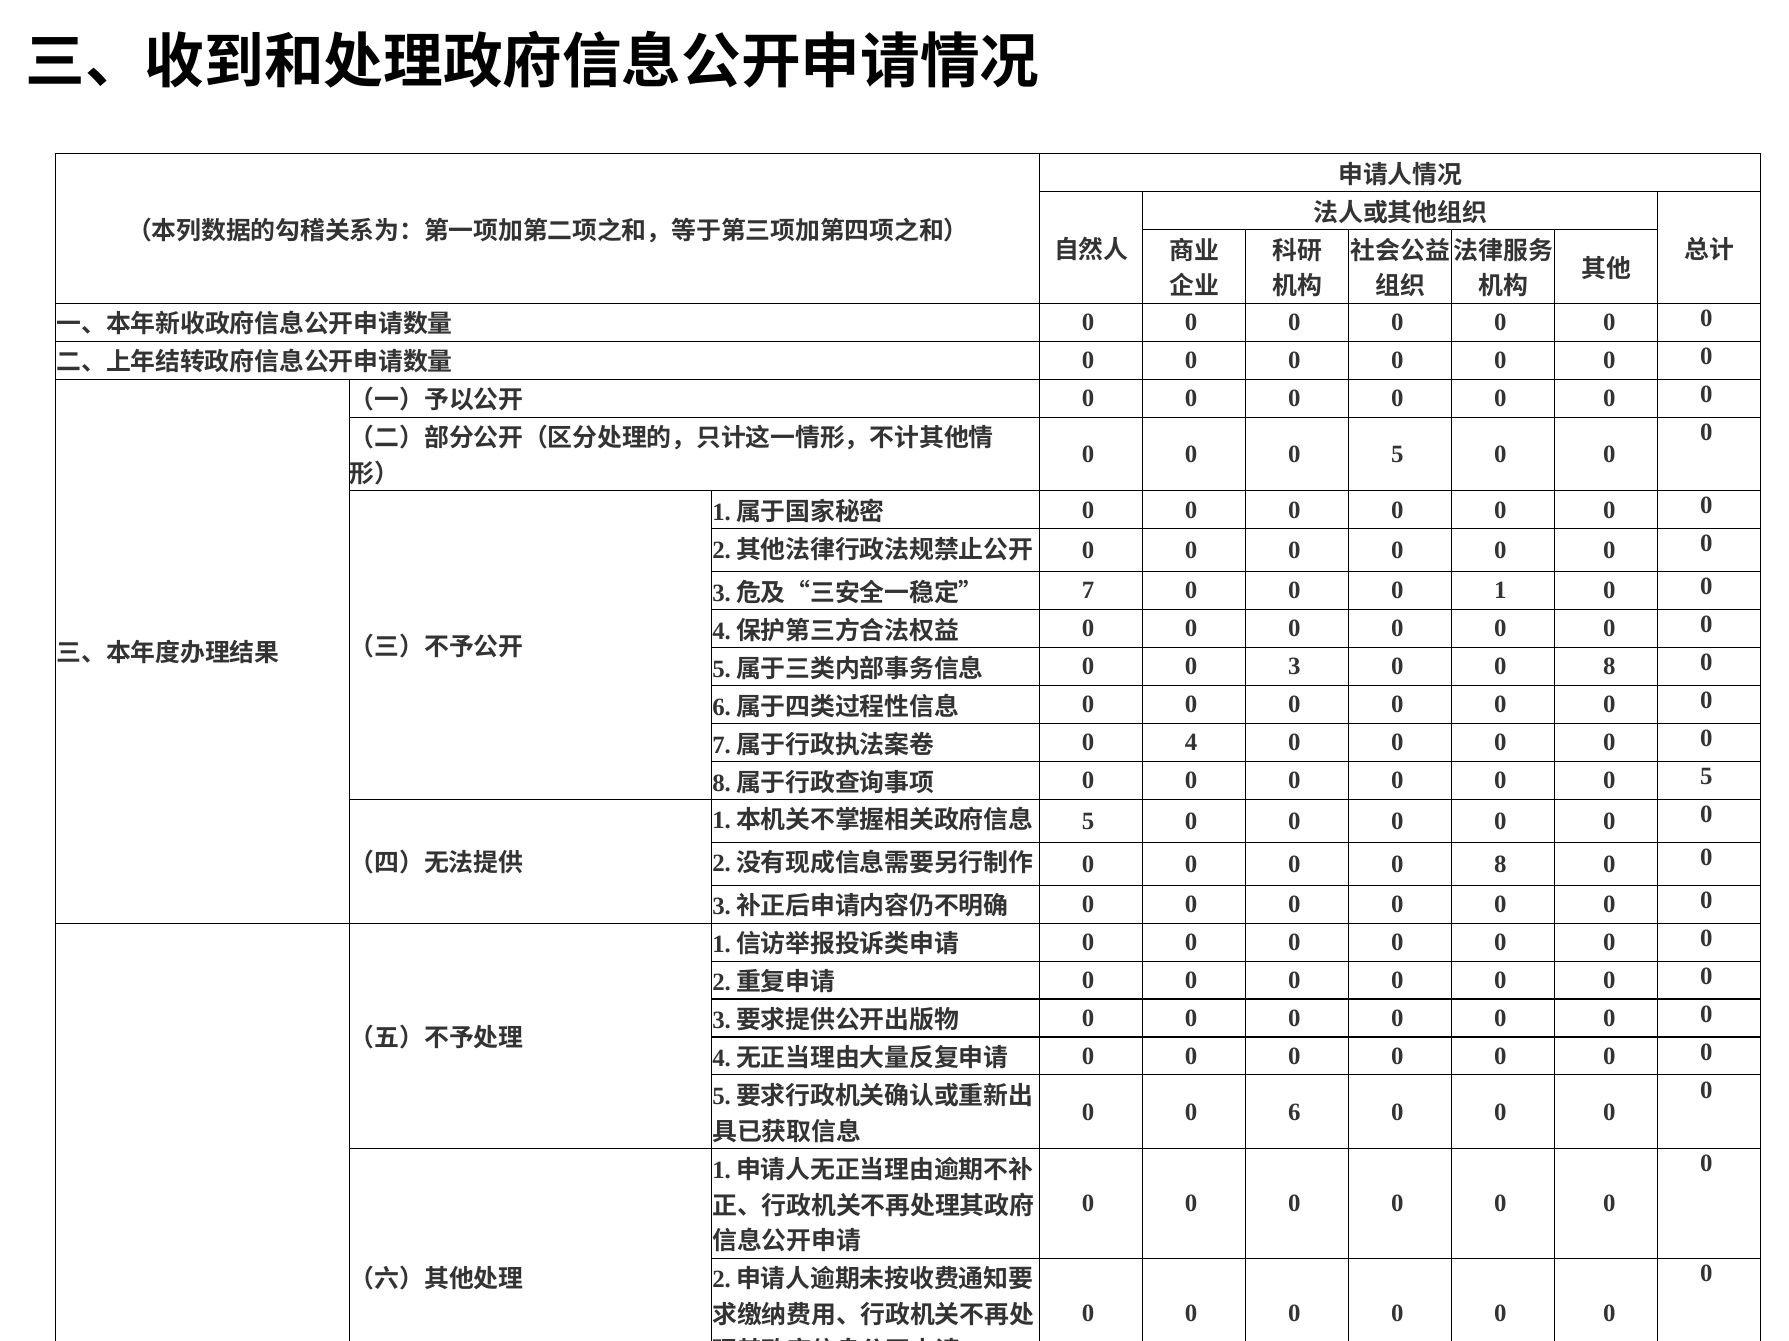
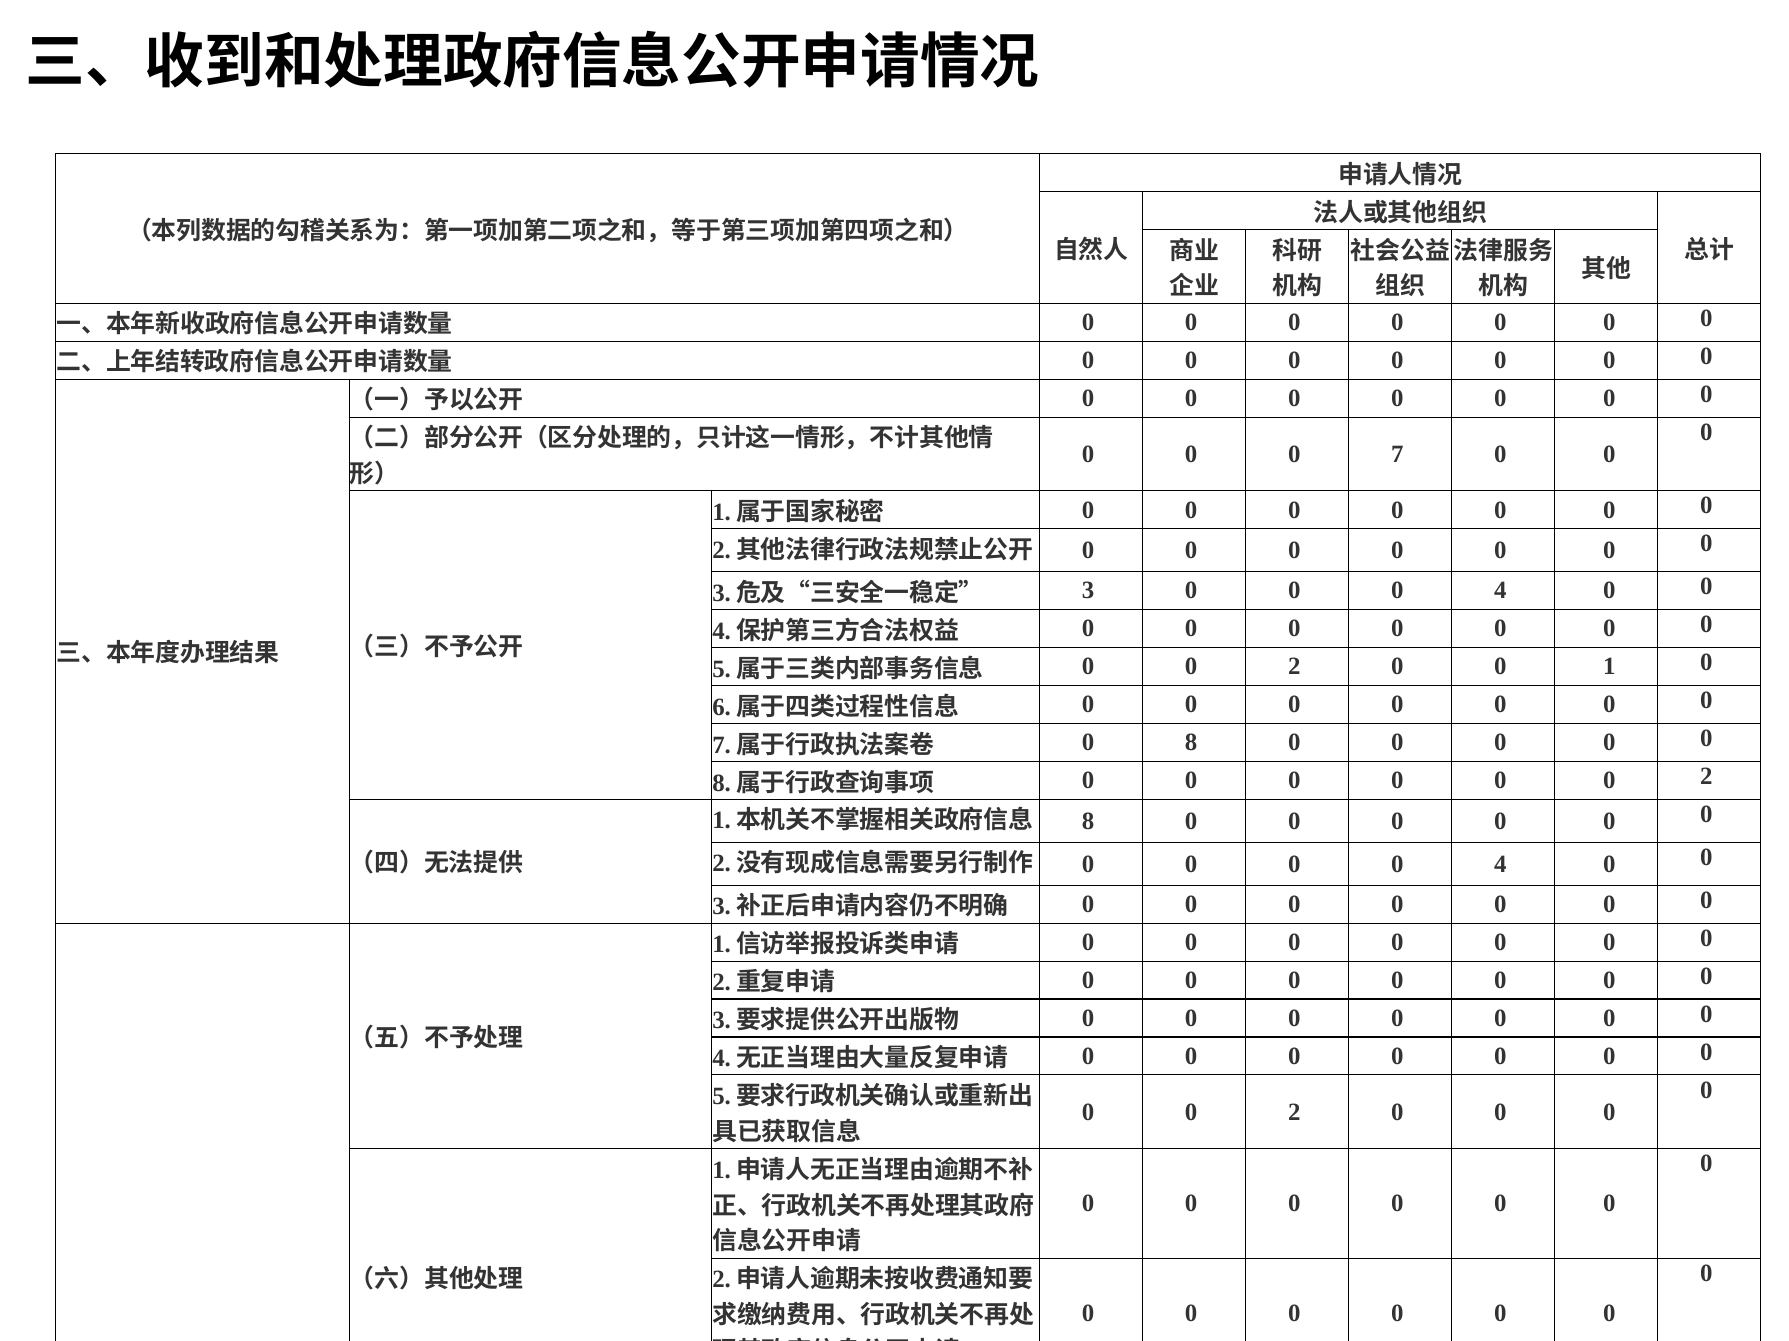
5: 5 -> 7 (1397, 454)
7: 7 -> 3 (1088, 591)
1: 1 -> 4 (1500, 591)
3: 3 -> 2 (1294, 667)
8: 8 -> 1 (1609, 667)
0 4: 4 -> 8 (1191, 743)
5: 5 -> 2 (1706, 777)
5: 5 -> 8 (1088, 821)
8: 8 -> 4 (1500, 864)
6: 6 -> 2 (1294, 1113)
